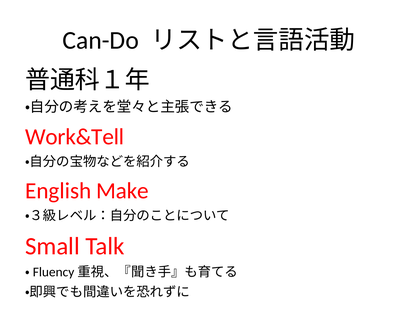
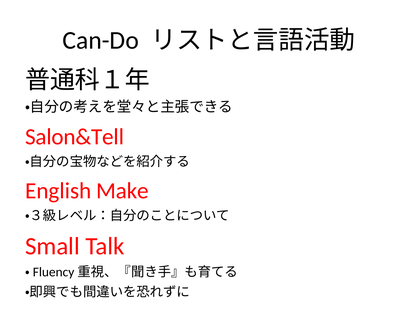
Work&Tell: Work&Tell -> Salon&Tell (75, 137)
